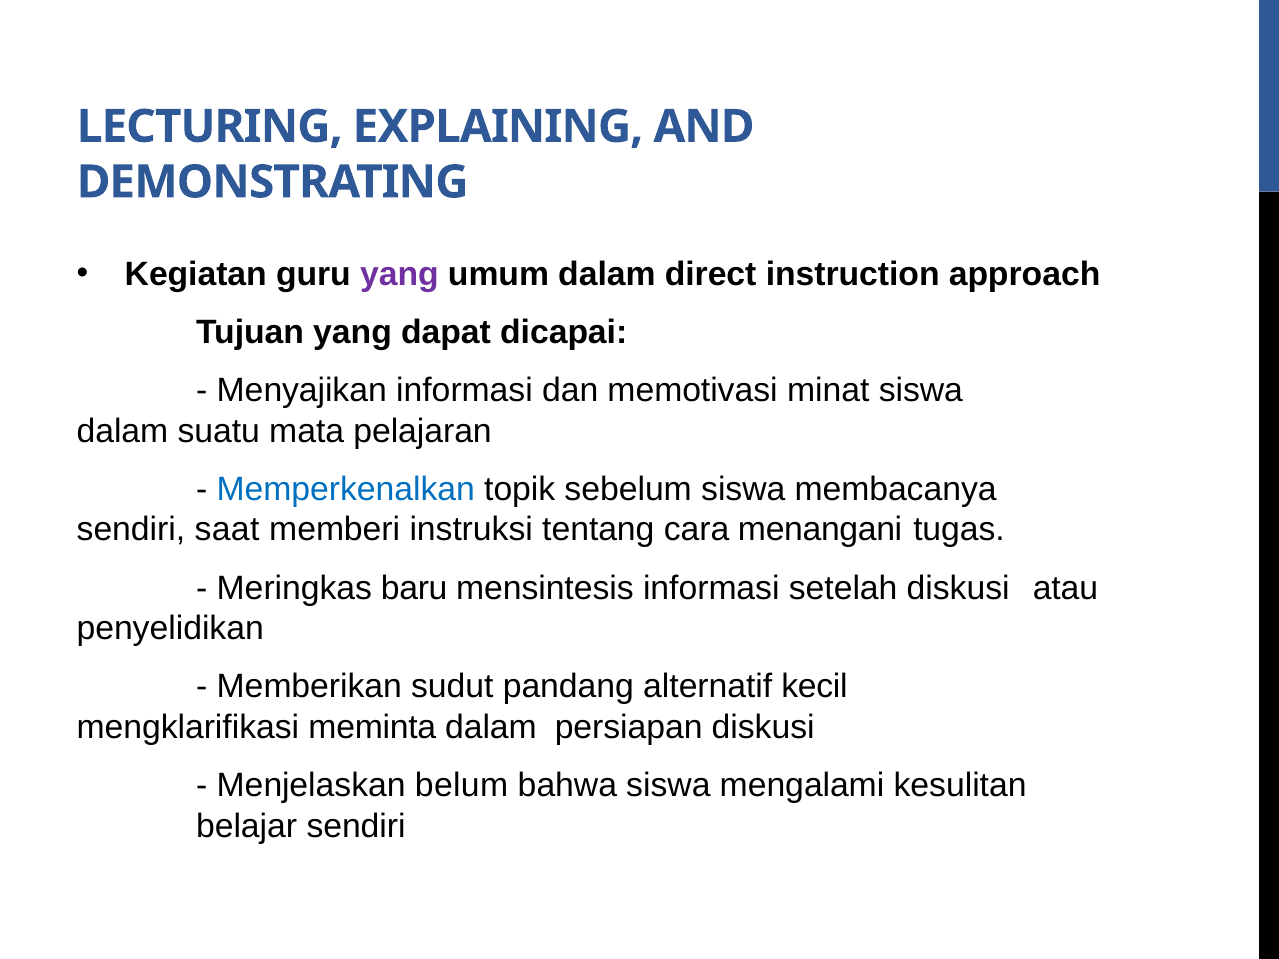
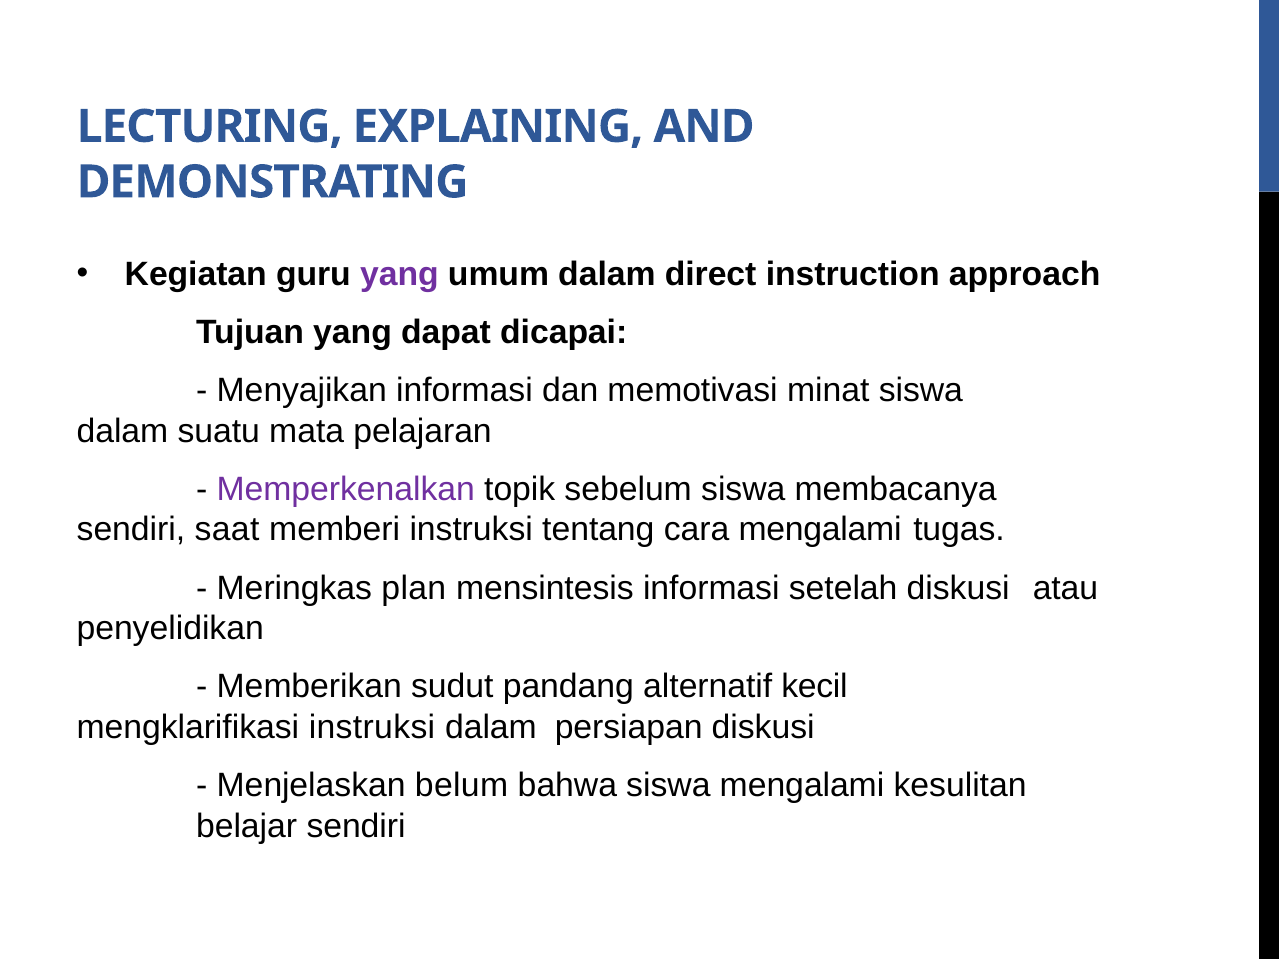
Memperkenalkan colour: blue -> purple (346, 489)
cara menangani: menangani -> mengalami (820, 530)
baru: baru -> plan (414, 588)
mengklarifikasi meminta: meminta -> instruksi (372, 727)
